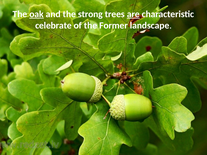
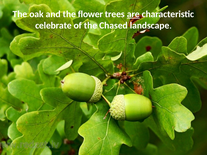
oak underline: present -> none (36, 14)
strong: strong -> flower (90, 14)
Former: Former -> Chased (113, 26)
